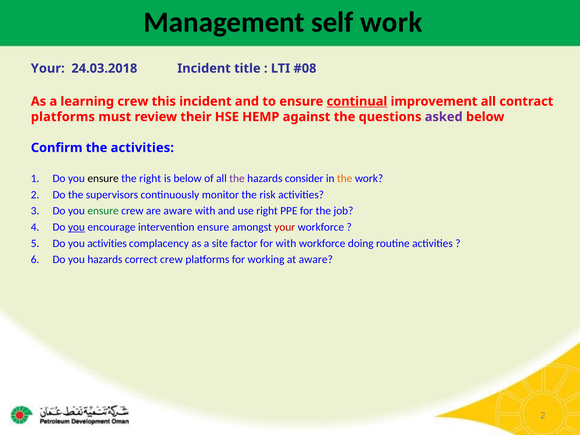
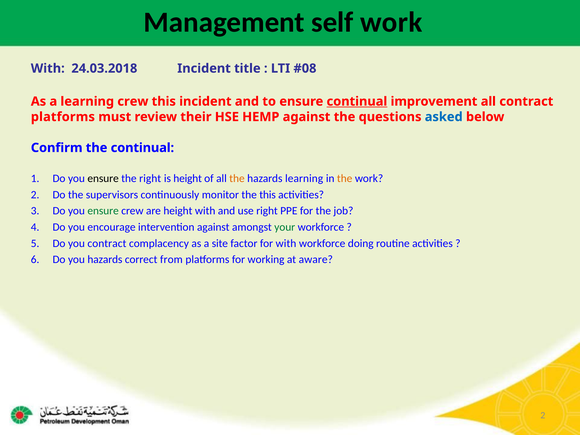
Your: Your -> With (48, 68)
asked colour: purple -> blue (444, 117)
the activities: activities -> continual (142, 148)
is below: below -> height (188, 178)
the colour: purple -> orange (237, 178)
hazards consider: consider -> learning (304, 178)
the risk: risk -> this (268, 195)
are aware: aware -> height (178, 211)
you underline: present -> none (76, 227)
intervention ensure: ensure -> against (213, 227)
your colour: red -> green (285, 227)
you activities: activities -> contract (107, 243)
correct crew: crew -> from (171, 260)
